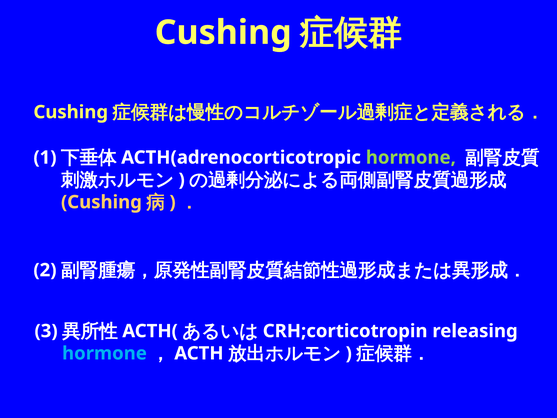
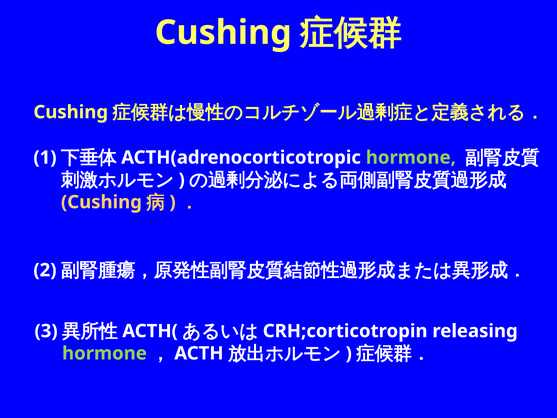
hormone colour: light blue -> light green (104, 353)
